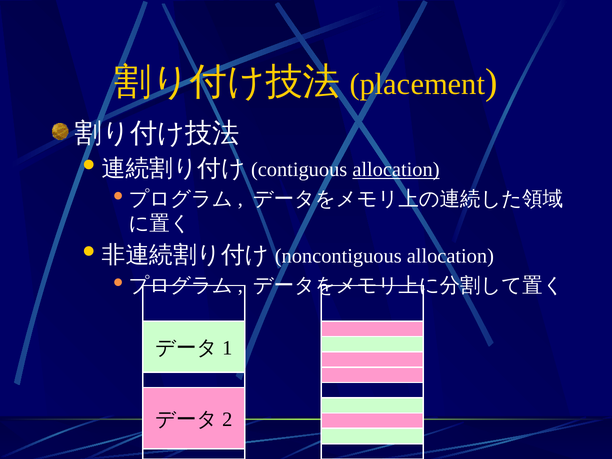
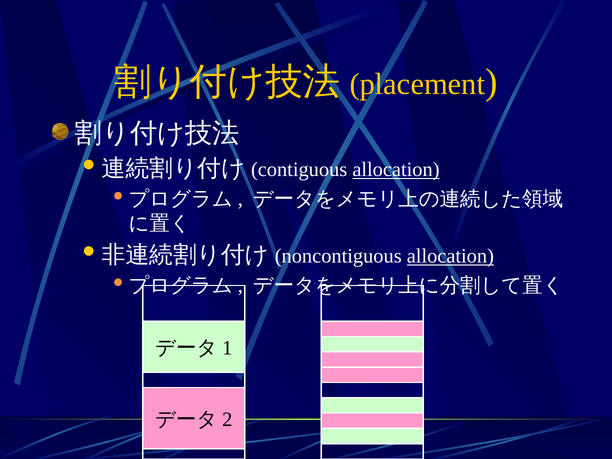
allocation underline: none -> present (450, 256)
